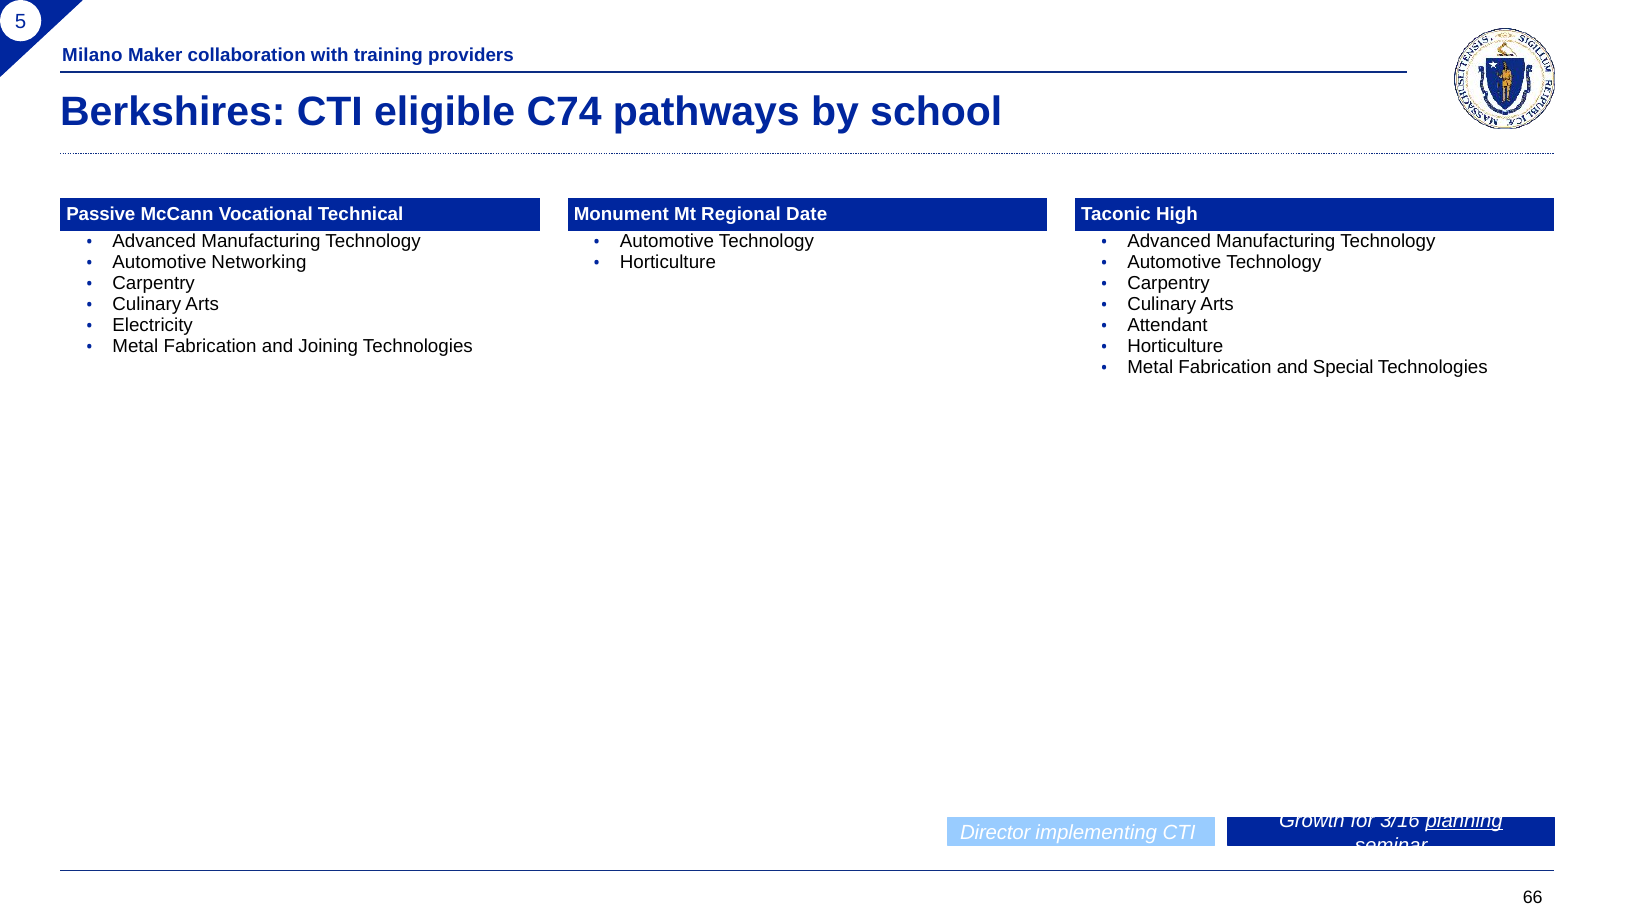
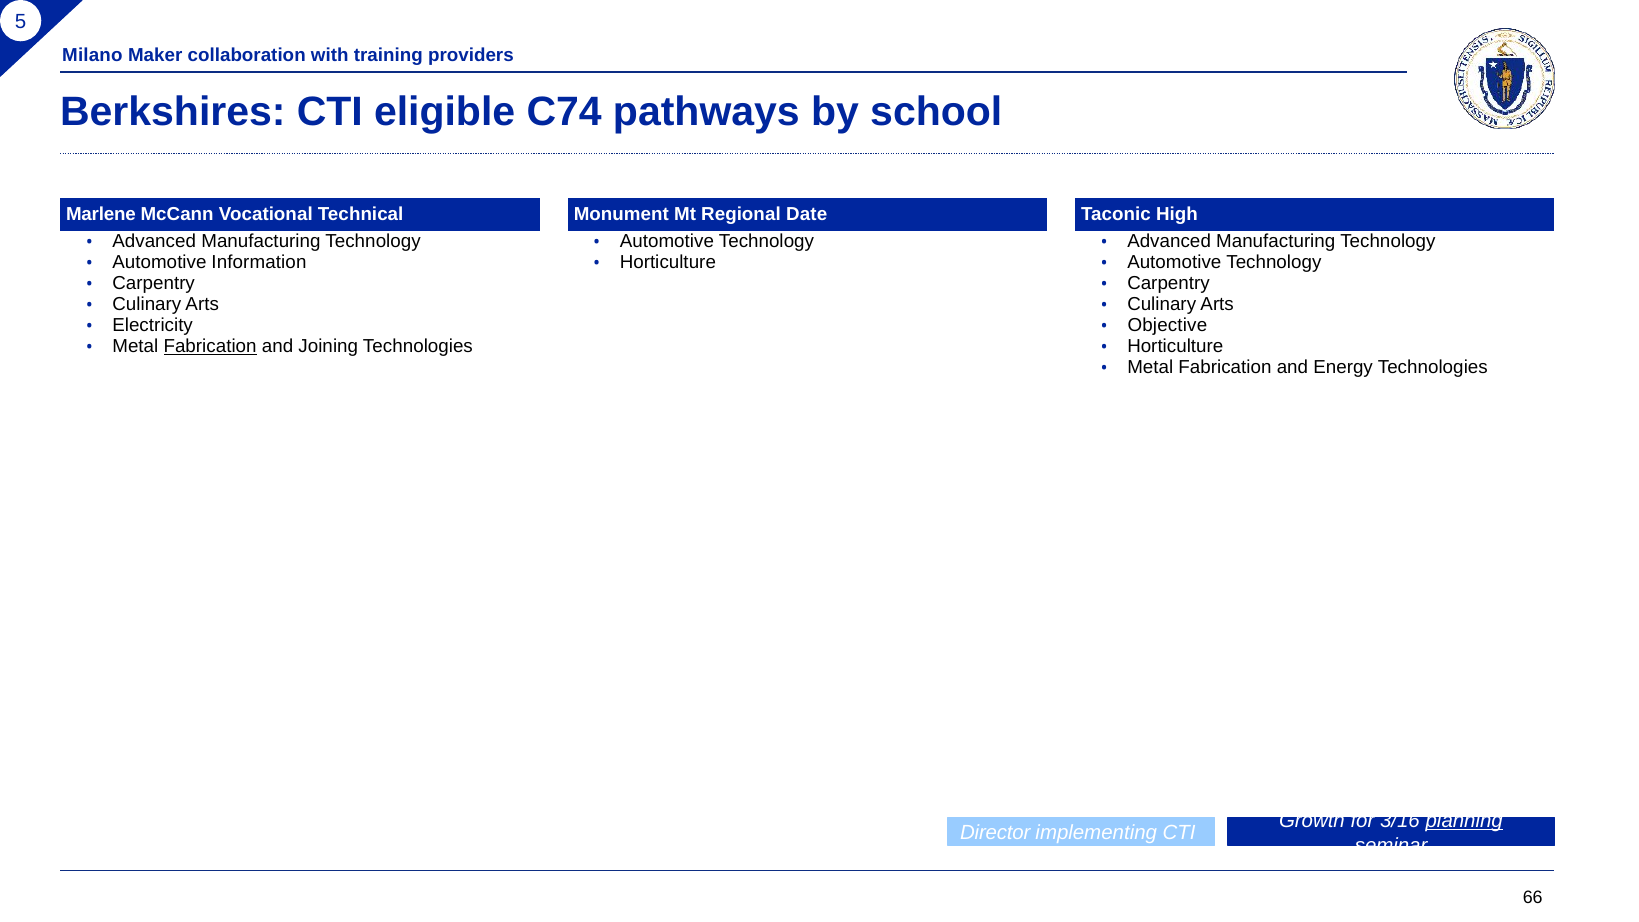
Passive: Passive -> Marlene (101, 215)
Networking: Networking -> Information (259, 263)
Attendant: Attendant -> Objective (1167, 325)
Fabrication underline: none -> present (210, 346)
Special: Special -> Energy (1343, 367)
